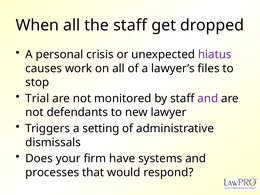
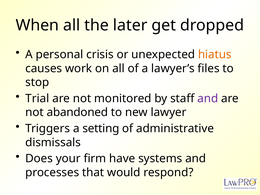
the staff: staff -> later (130, 25)
hiatus colour: purple -> orange (215, 55)
defendants: defendants -> abandoned (77, 112)
